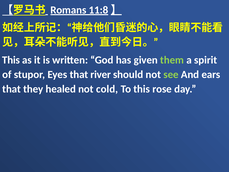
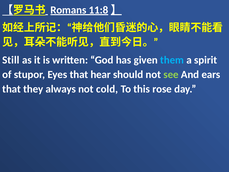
This: This -> Still (11, 60)
them colour: light green -> light blue (172, 60)
river: river -> hear (101, 74)
healed: healed -> always (61, 89)
